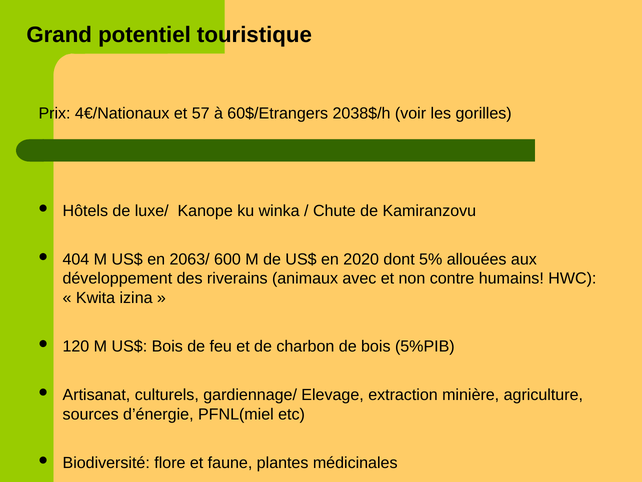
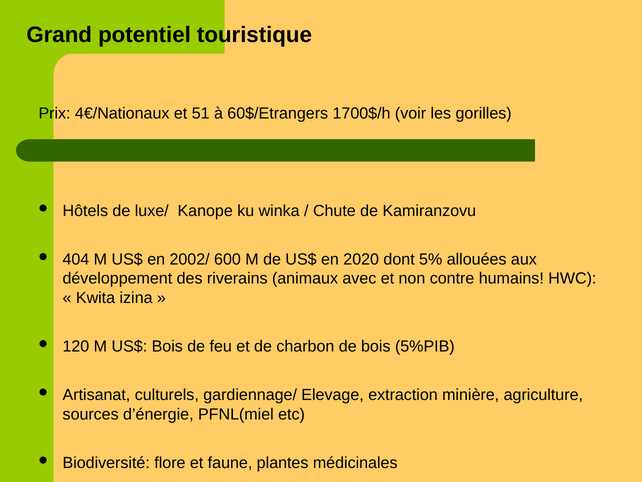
57: 57 -> 51 (201, 113)
2038$/h: 2038$/h -> 1700$/h (362, 113)
2063/: 2063/ -> 2002/ (190, 259)
